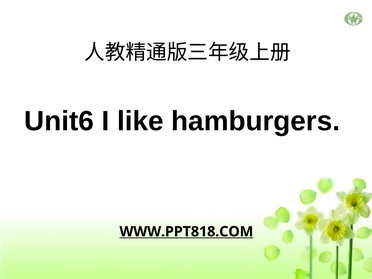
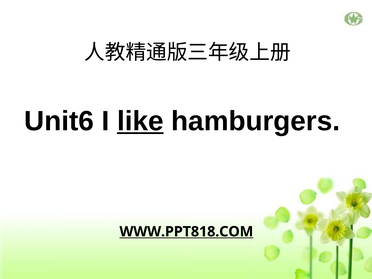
like underline: none -> present (140, 121)
